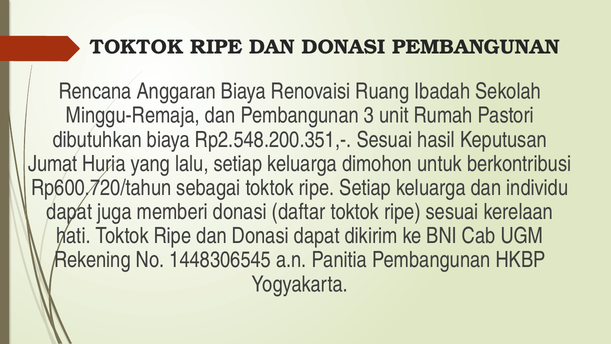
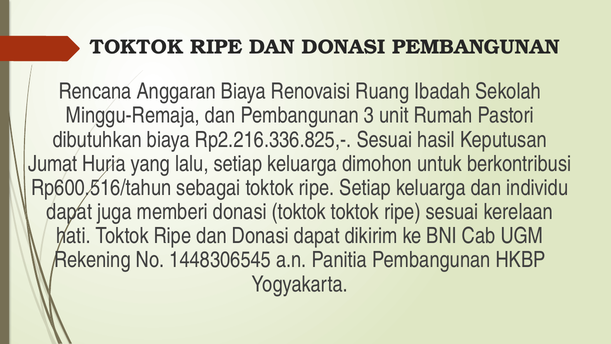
Rp2.548.200.351,-: Rp2.548.200.351,- -> Rp2.216.336.825,- (273, 140)
Rp600.720/tahun: Rp600.720/tahun -> Rp600.516/tahun (101, 188)
donasi daftar: daftar -> toktok (299, 212)
